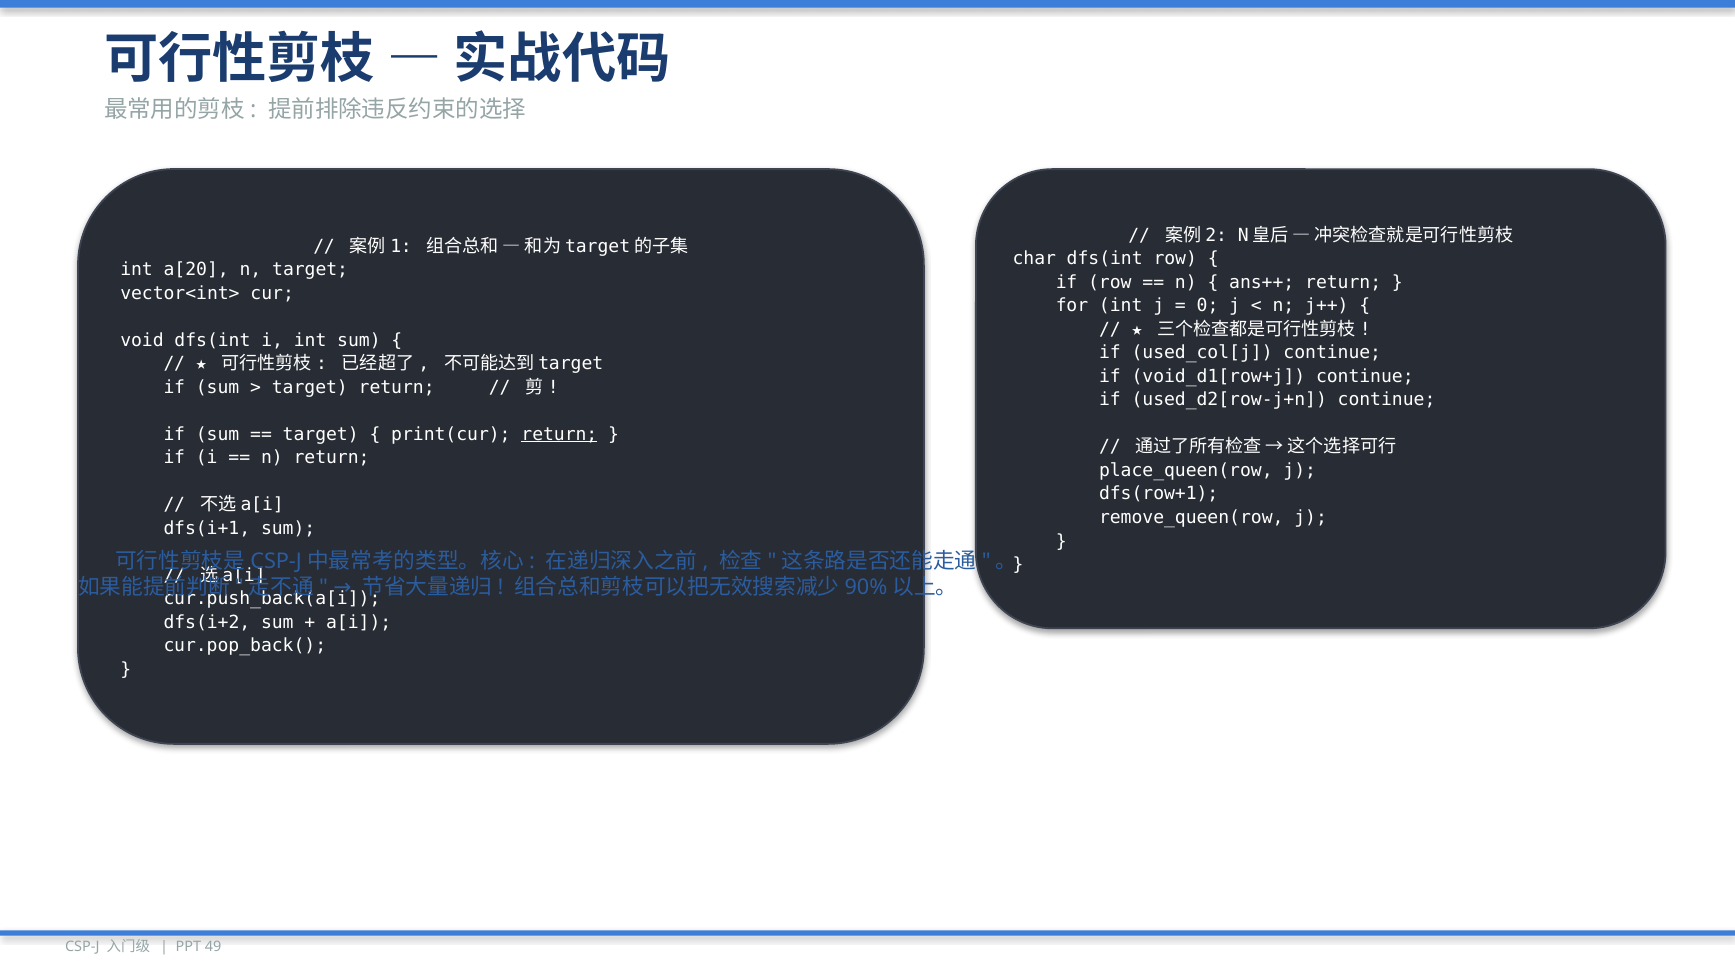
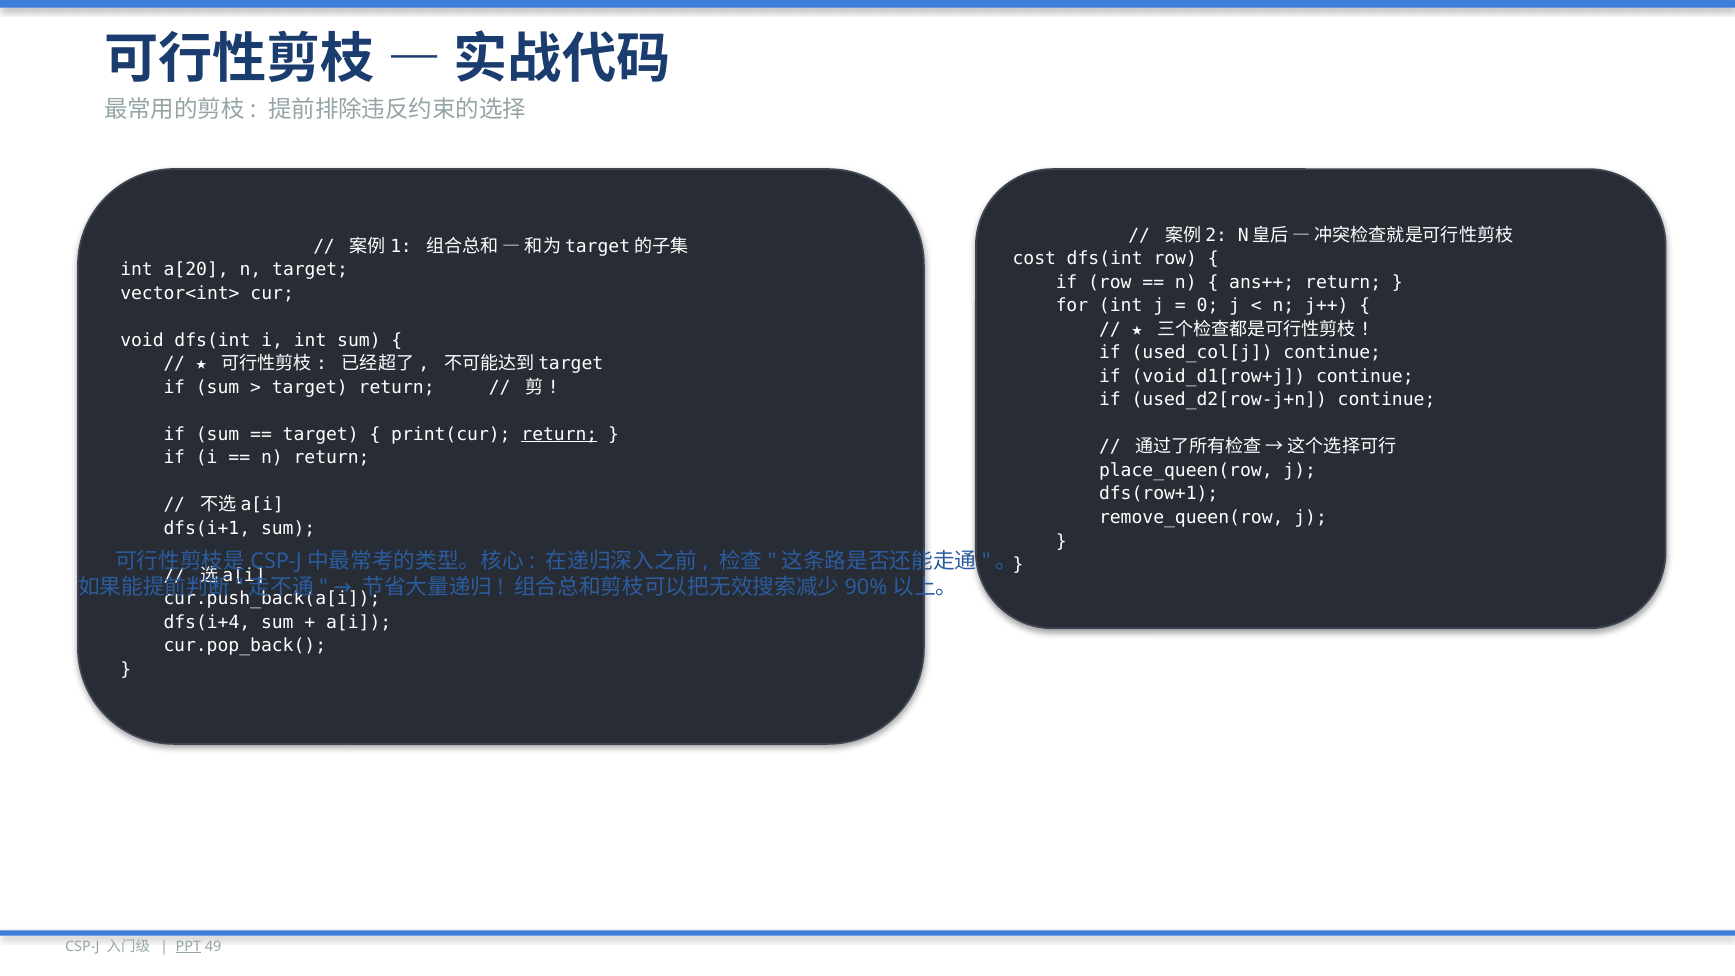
char: char -> cost (1034, 259)
dfs(i+2: dfs(i+2 -> dfs(i+4 (207, 622)
PPT underline: none -> present (188, 947)
